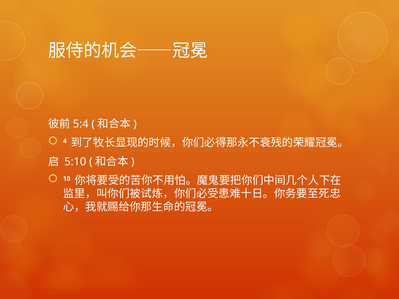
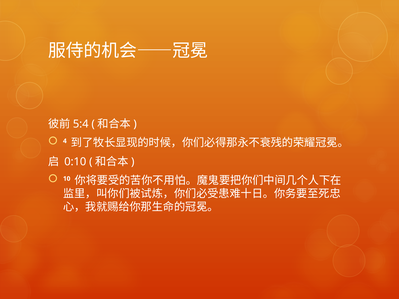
5:10: 5:10 -> 0:10 (75, 162)
